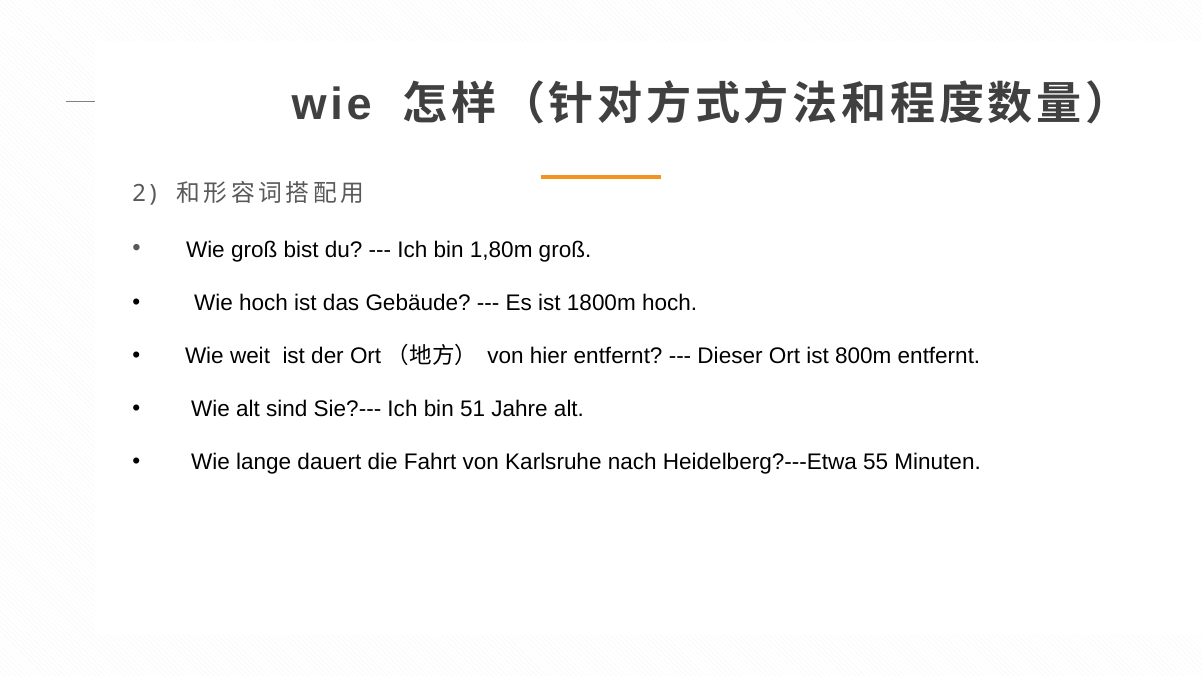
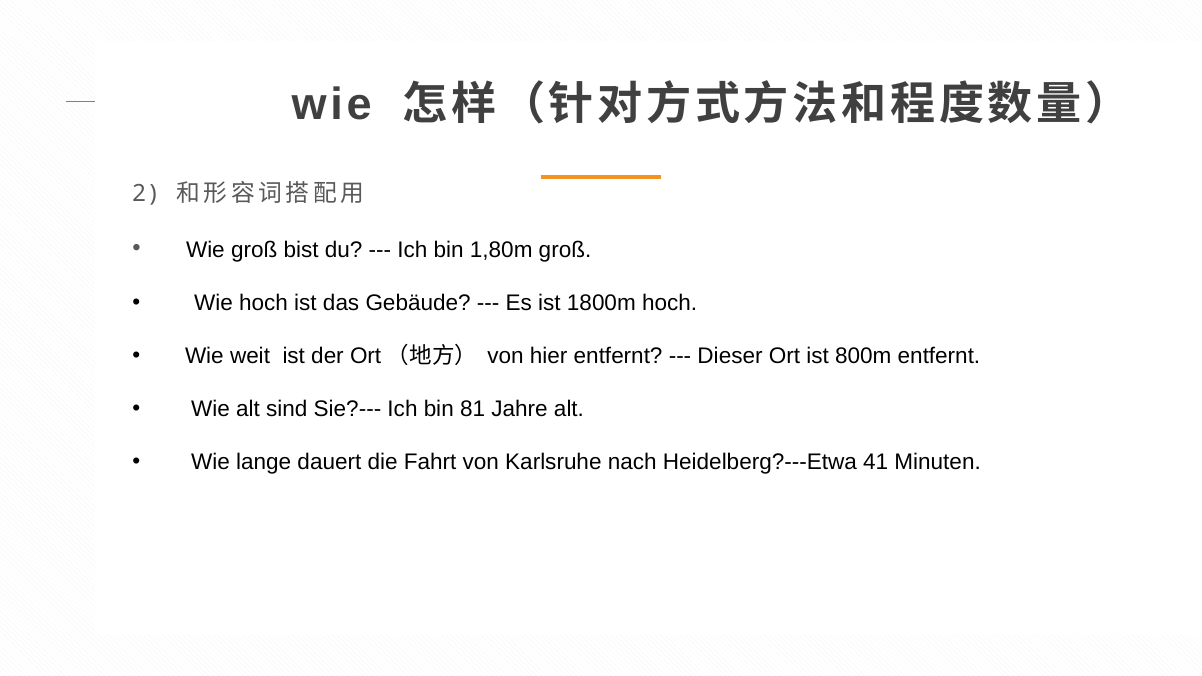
51: 51 -> 81 (473, 409)
55: 55 -> 41 (876, 462)
